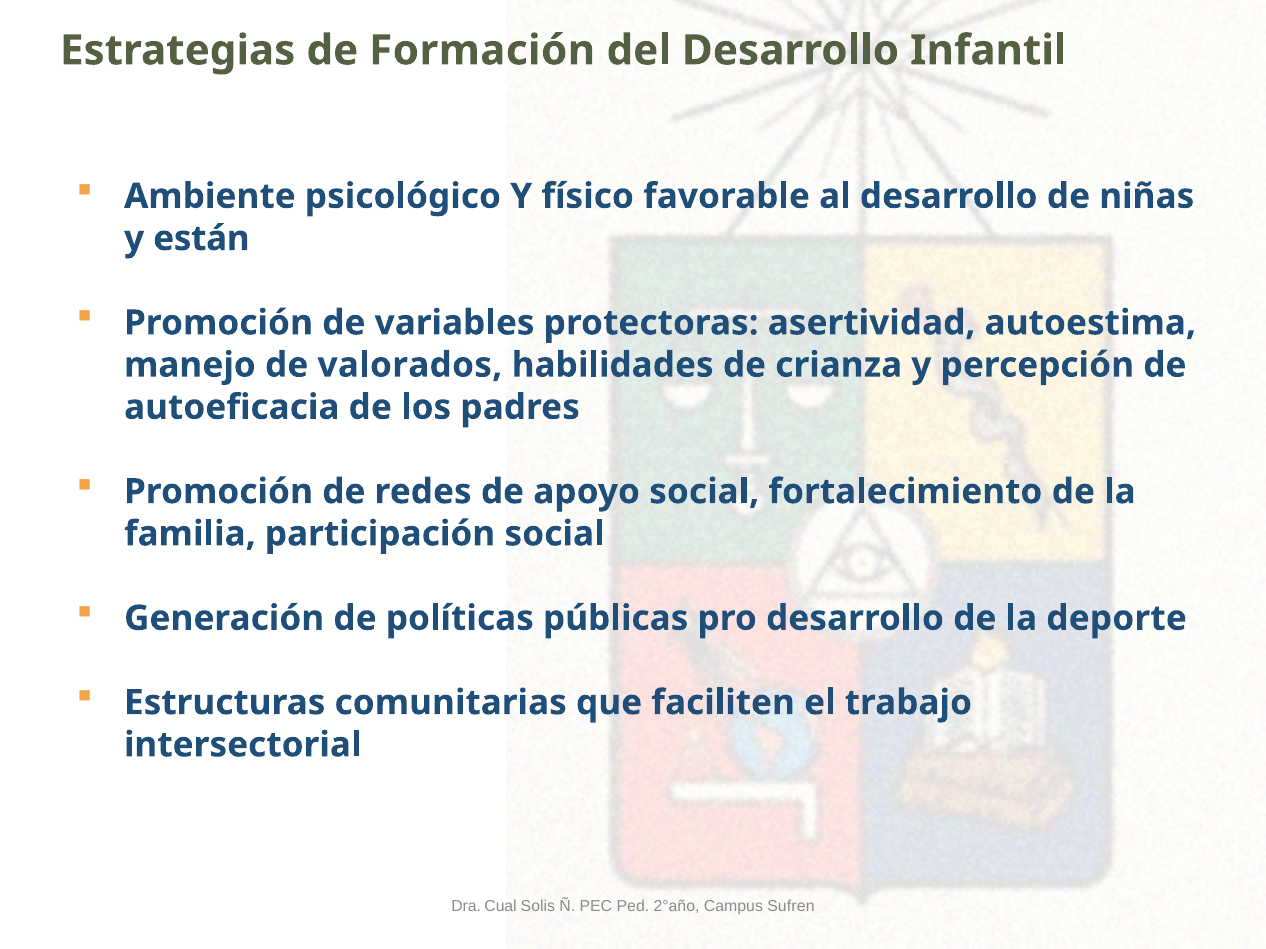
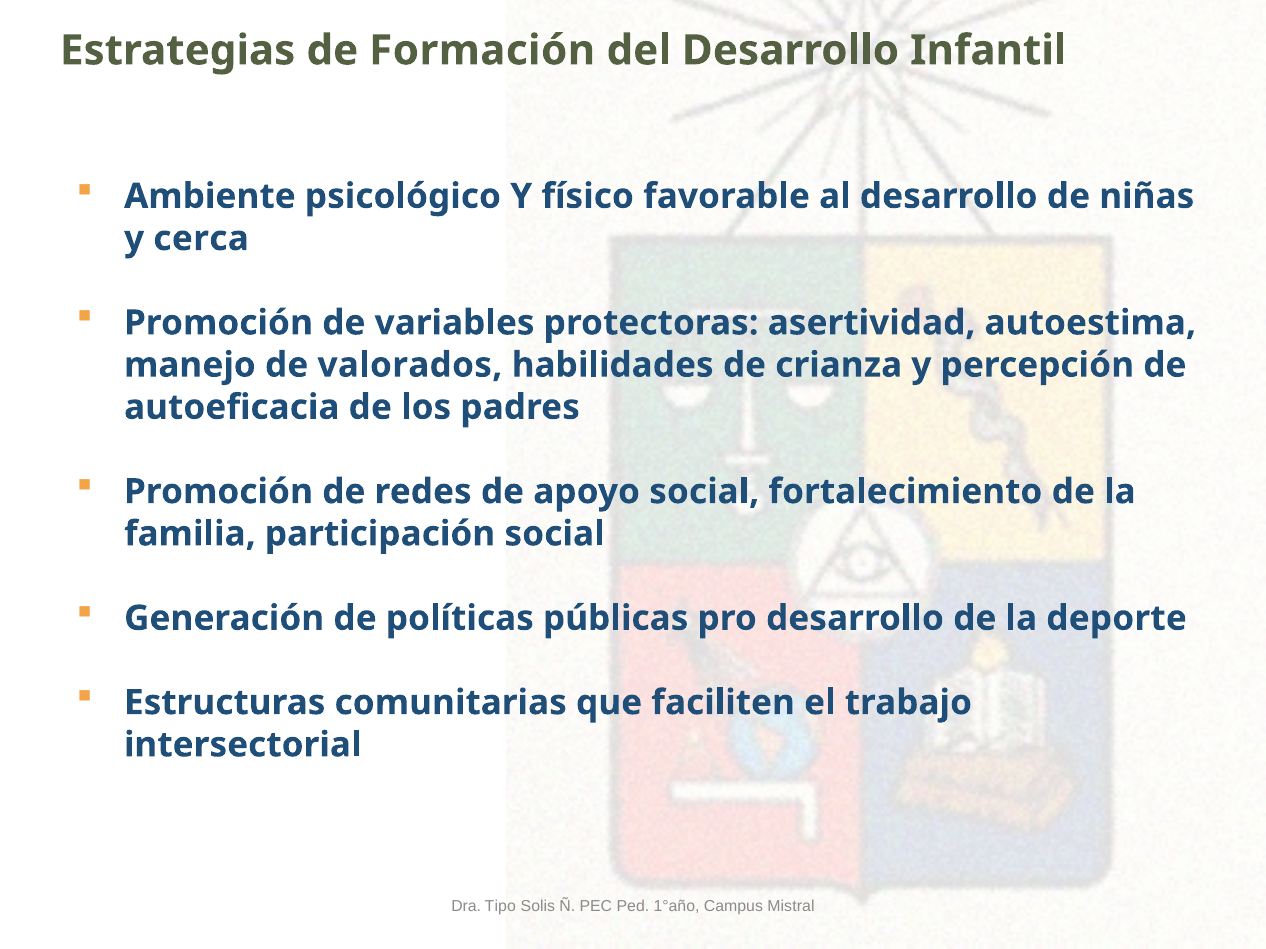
están: están -> cerca (201, 239)
Cual: Cual -> Tipo (500, 906)
2°año: 2°año -> 1°año (677, 906)
Sufren: Sufren -> Mistral (791, 906)
